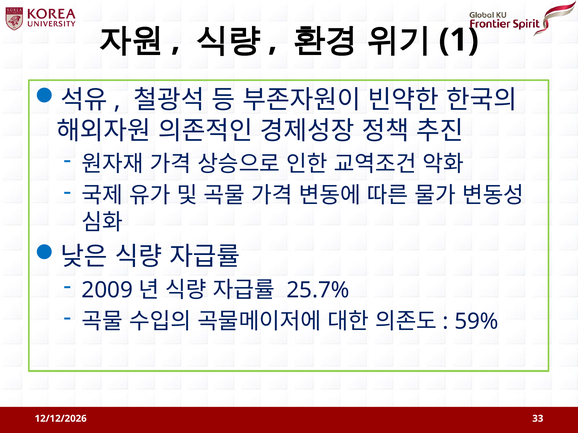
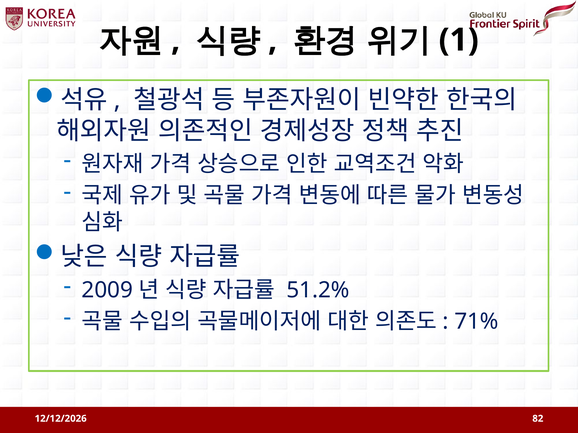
25.7%: 25.7% -> 51.2% (318, 290)
59%: 59% -> 71% (477, 322)
33: 33 -> 82 (538, 419)
